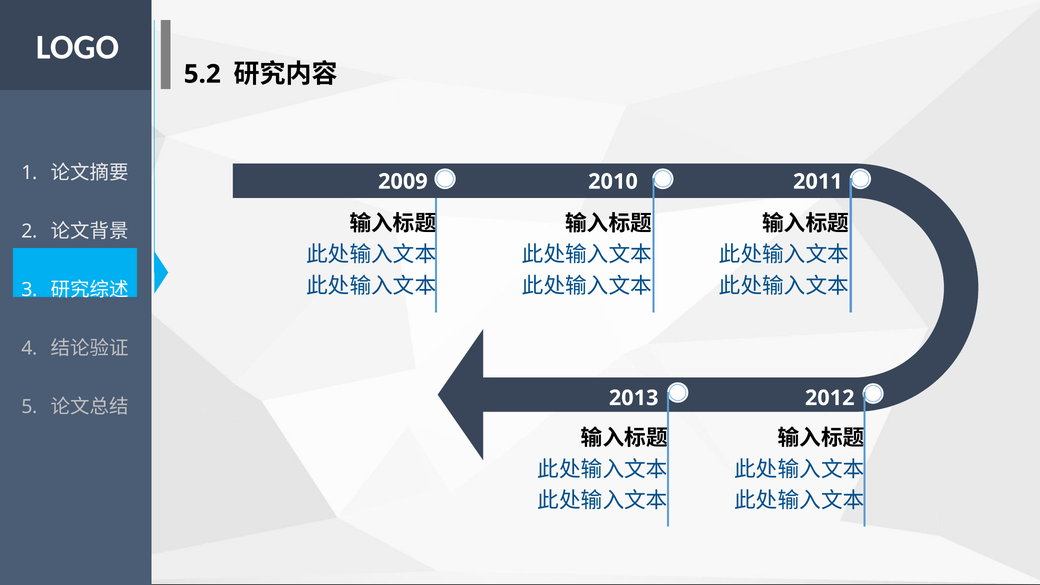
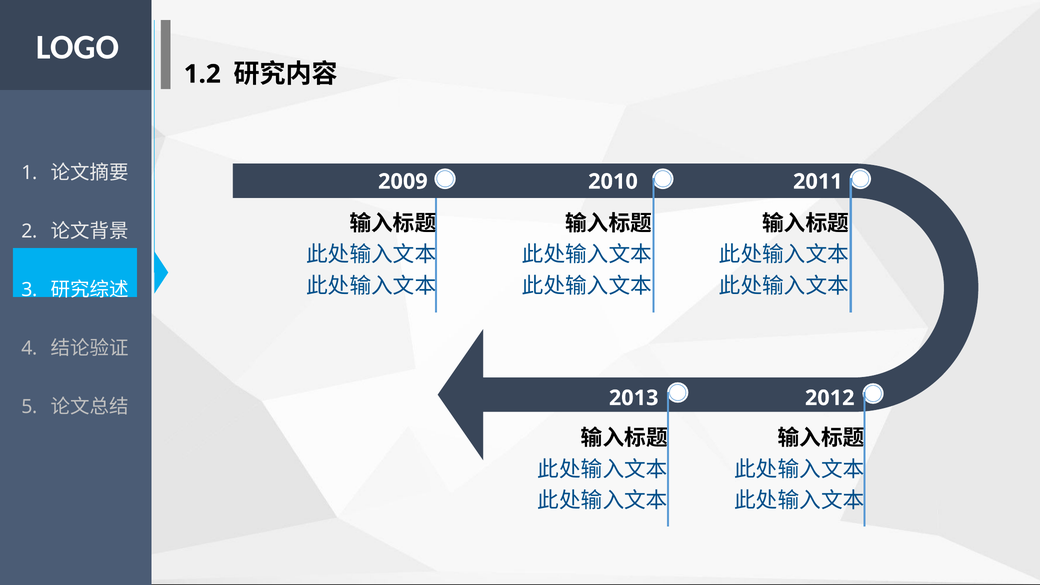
5.2: 5.2 -> 1.2 (202, 74)
